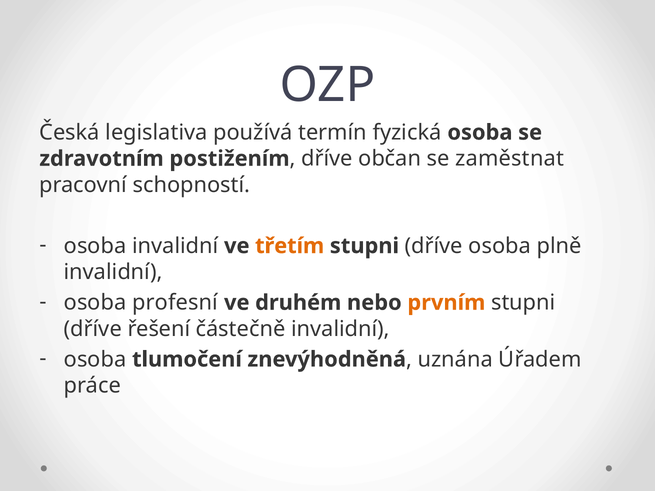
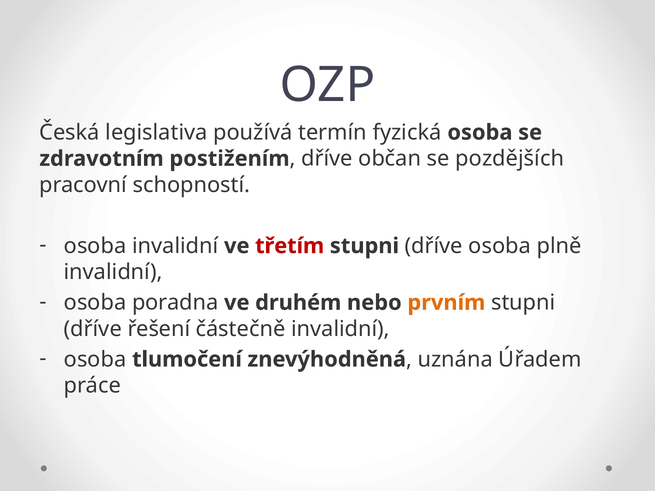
zaměstnat: zaměstnat -> pozdějších (510, 159)
třetím colour: orange -> red (290, 246)
profesní: profesní -> poradna (175, 303)
